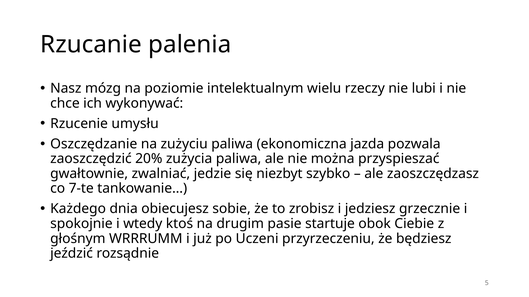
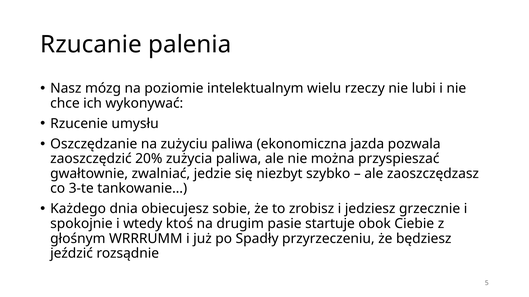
7-te: 7-te -> 3-te (81, 189)
Uczeni: Uczeni -> Spadły (257, 239)
